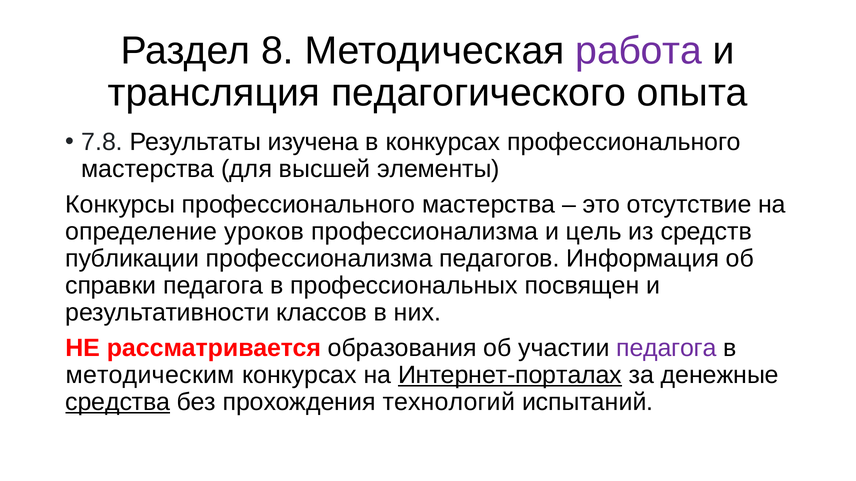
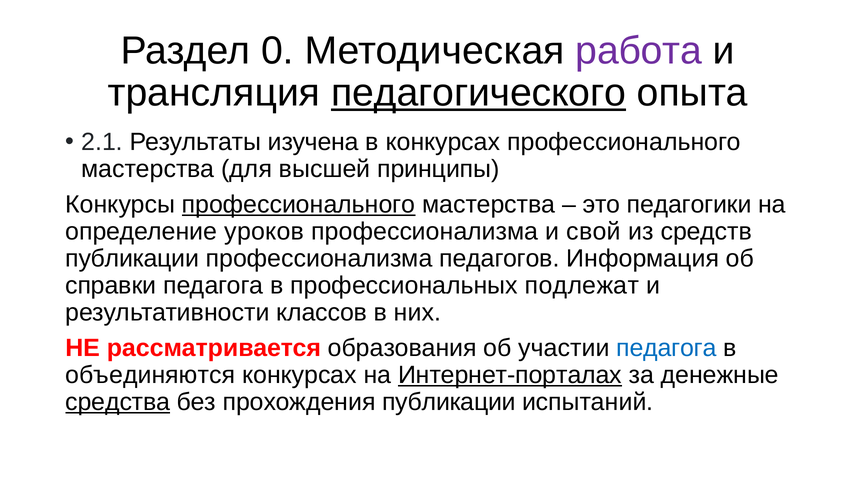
8: 8 -> 0 (277, 51)
педагогического underline: none -> present (479, 93)
7.8: 7.8 -> 2.1 (102, 142)
элементы: элементы -> принципы (438, 169)
профессионального underline: none -> present (299, 205)
отсутствие: отсутствие -> педагогики (689, 205)
цель: цель -> свой (594, 232)
посвящен: посвящен -> подлежат (582, 286)
педагога colour: purple -> blue (666, 348)
методическим: методическим -> объединяются (150, 375)
прохождения технологий: технологий -> публикации (449, 402)
